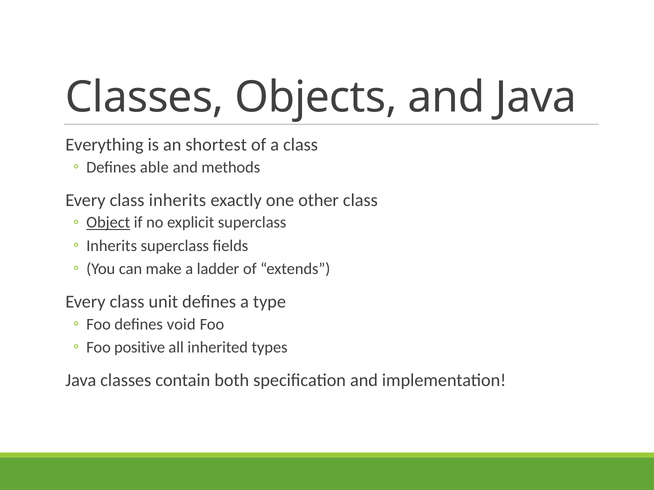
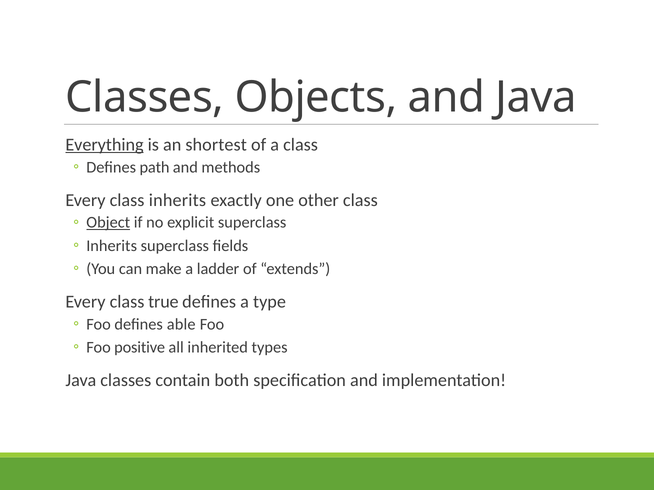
Everything underline: none -> present (104, 145)
able: able -> path (155, 167)
unit: unit -> true (163, 302)
void: void -> able (181, 325)
